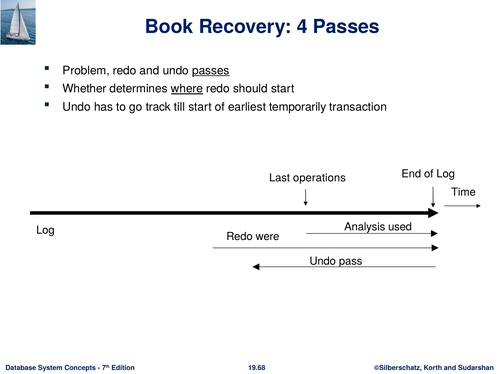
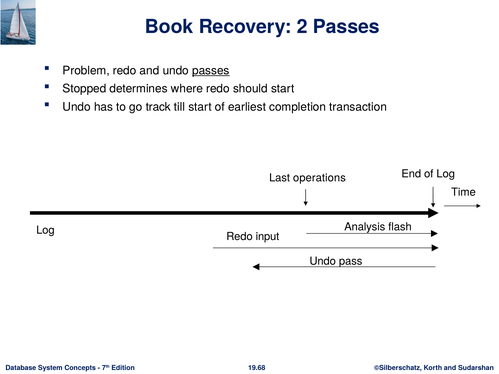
4: 4 -> 2 (302, 27)
Whether: Whether -> Stopped (84, 89)
where underline: present -> none (187, 89)
temporarily: temporarily -> completion (298, 107)
used: used -> flash (400, 227)
were: were -> input (267, 237)
